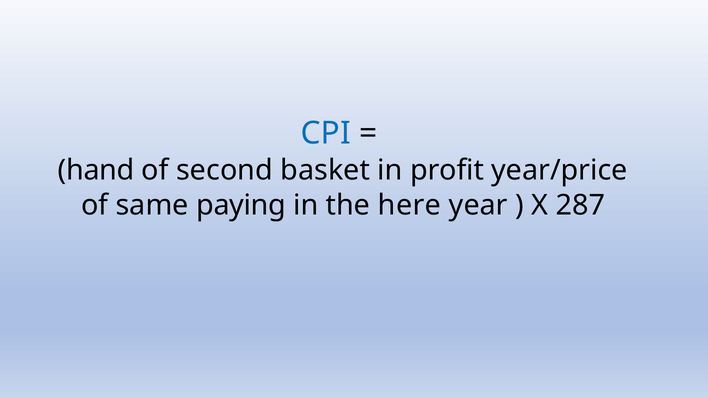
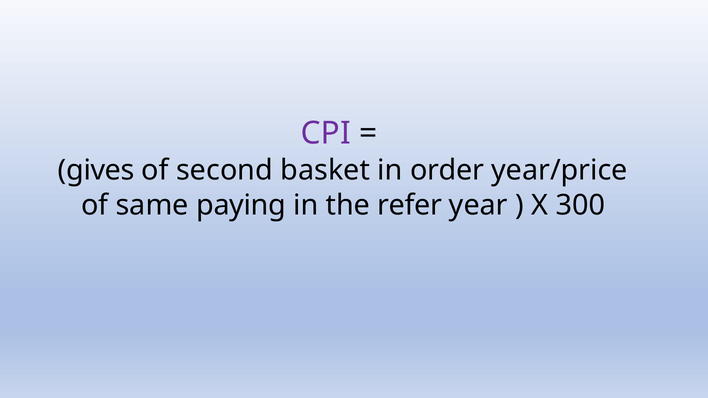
CPI colour: blue -> purple (326, 133)
hand: hand -> gives (96, 170)
profit: profit -> order (447, 170)
here: here -> refer (410, 205)
287: 287 -> 300 (580, 205)
